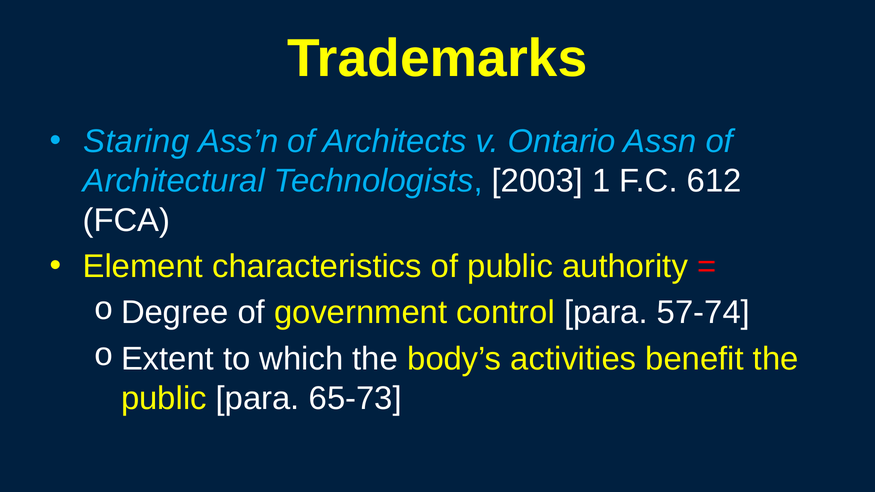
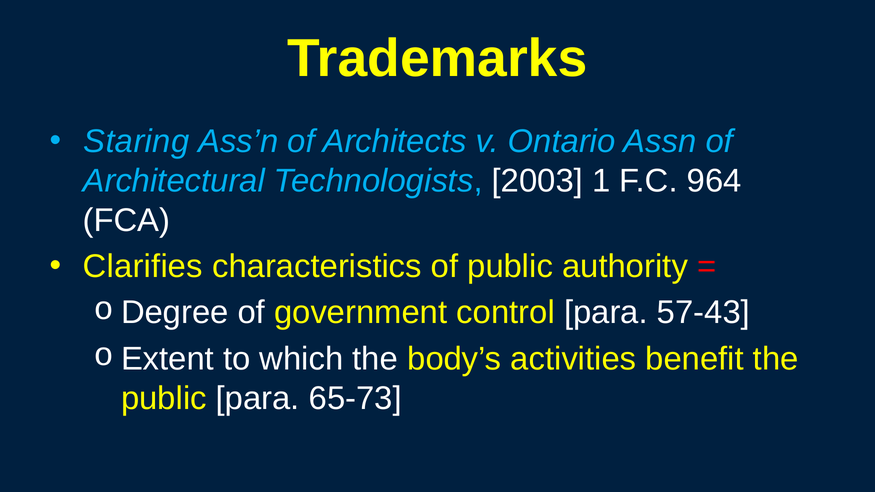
612: 612 -> 964 (714, 181)
Element: Element -> Clarifies (143, 267)
57-74: 57-74 -> 57-43 (703, 313)
